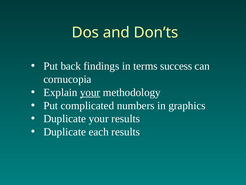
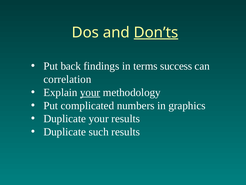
Don’ts underline: none -> present (156, 32)
cornucopia: cornucopia -> correlation (67, 79)
each: each -> such (99, 132)
